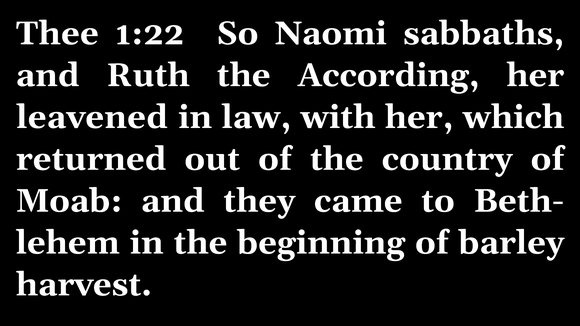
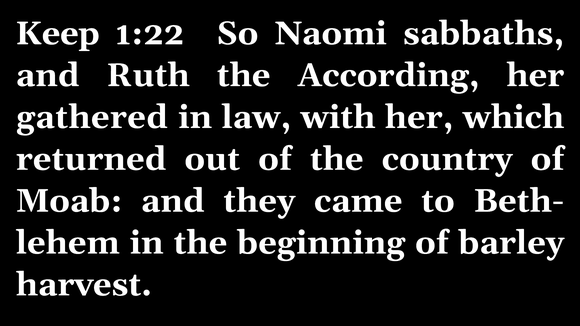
Thee: Thee -> Keep (58, 34)
leavened: leavened -> gathered (92, 117)
